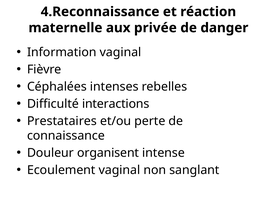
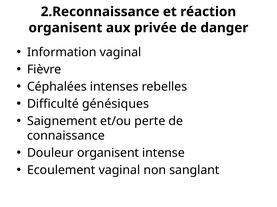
4.Reconnaissance: 4.Reconnaissance -> 2.Reconnaissance (100, 12)
maternelle: maternelle -> organisent (65, 28)
interactions: interactions -> génésiques (116, 104)
Prestataires: Prestataires -> Saignement (62, 121)
